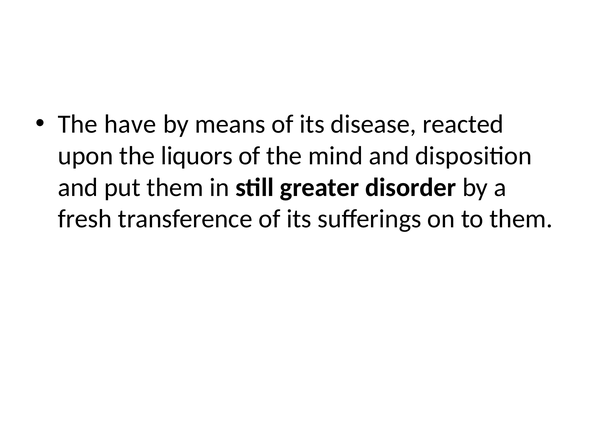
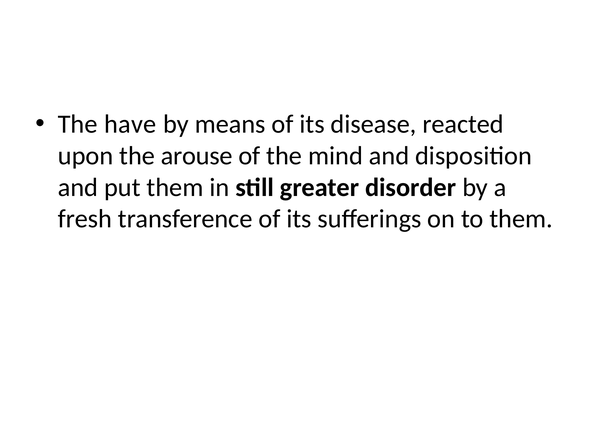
liquors: liquors -> arouse (197, 156)
